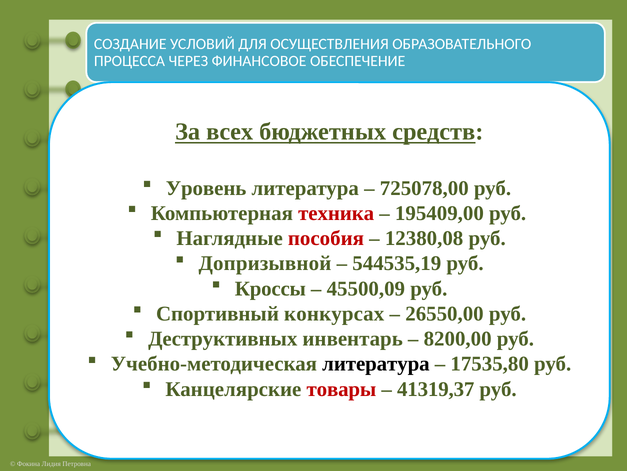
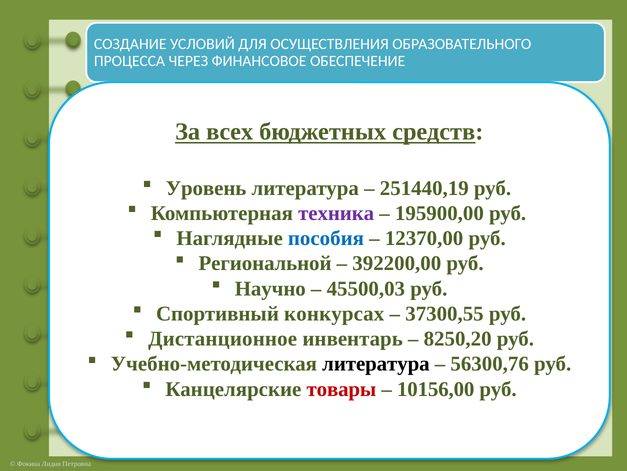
725078,00: 725078,00 -> 251440,19 (424, 188)
техника colour: red -> purple (336, 213)
195409,00: 195409,00 -> 195900,00 (439, 213)
пособия colour: red -> blue (326, 238)
12380,08: 12380,08 -> 12370,00 (424, 238)
Допризывной: Допризывной -> Региональной (265, 263)
544535,19: 544535,19 -> 392200,00 (397, 263)
Кроссы: Кроссы -> Научно (270, 288)
45500,09: 45500,09 -> 45500,03 (366, 288)
26550,00: 26550,00 -> 37300,55 (444, 313)
Деструктивных: Деструктивных -> Дистанционное (223, 338)
8200,00: 8200,00 -> 8250,20 (458, 338)
17535,80: 17535,80 -> 56300,76 (490, 363)
41319,37: 41319,37 -> 10156,00 (436, 389)
